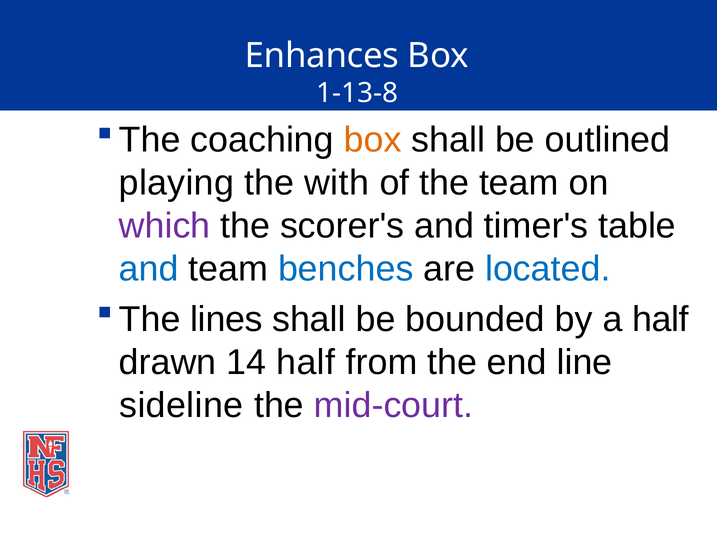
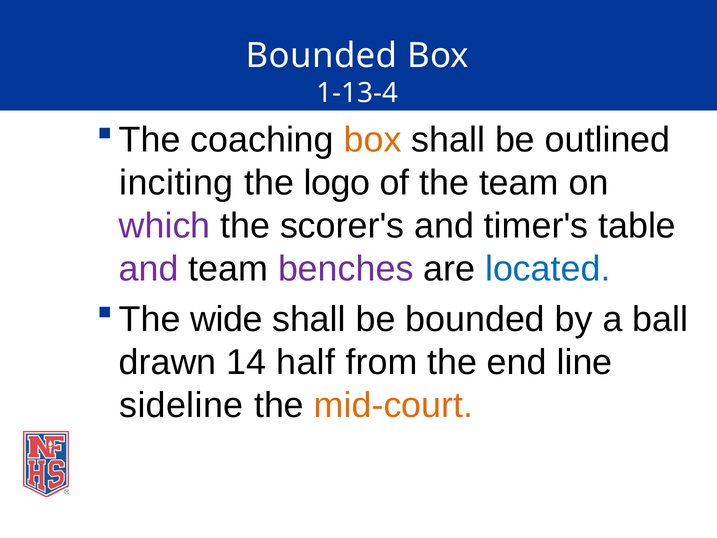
Enhances: Enhances -> Bounded (322, 56)
1-13-8: 1-13-8 -> 1-13-4 (357, 93)
playing: playing -> inciting (176, 183)
with: with -> logo (337, 183)
and colour: blue -> purple (149, 269)
benches colour: blue -> purple (346, 269)
lines: lines -> wide (226, 319)
a half: half -> ball (660, 319)
mid-court colour: purple -> orange (393, 405)
